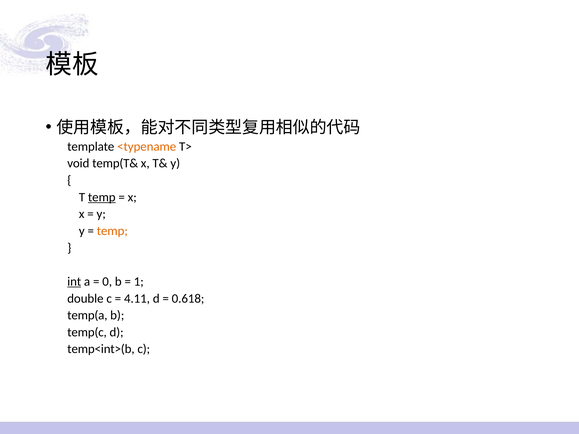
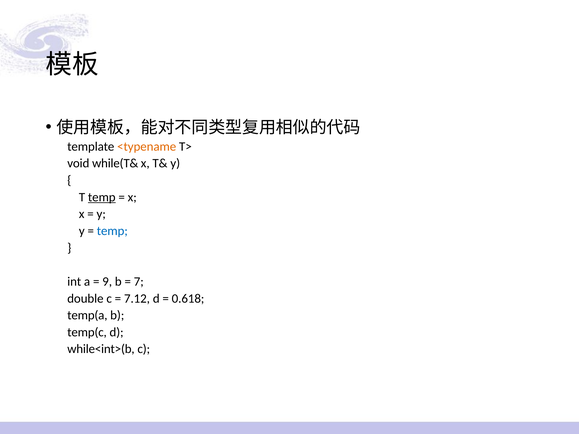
temp(T&: temp(T& -> while(T& (115, 163)
temp colour: orange -> blue (112, 231)
int underline: present -> none (74, 282)
0: 0 -> 9 (107, 282)
1: 1 -> 7 (139, 282)
4.11: 4.11 -> 7.12 (137, 299)
temp<int>(b: temp<int>(b -> while<int>(b (101, 349)
